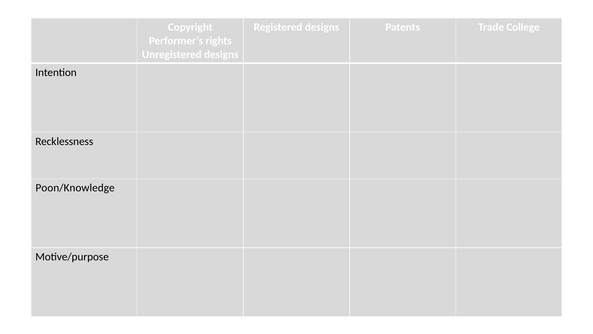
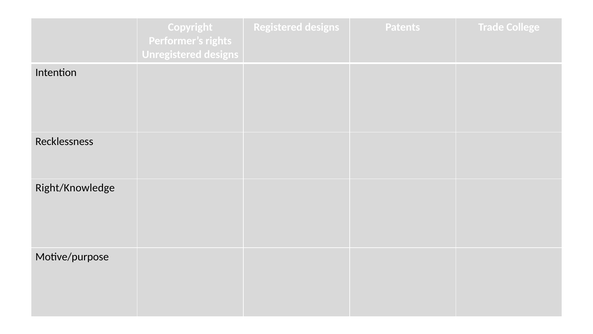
Poon/Knowledge: Poon/Knowledge -> Right/Knowledge (75, 188)
